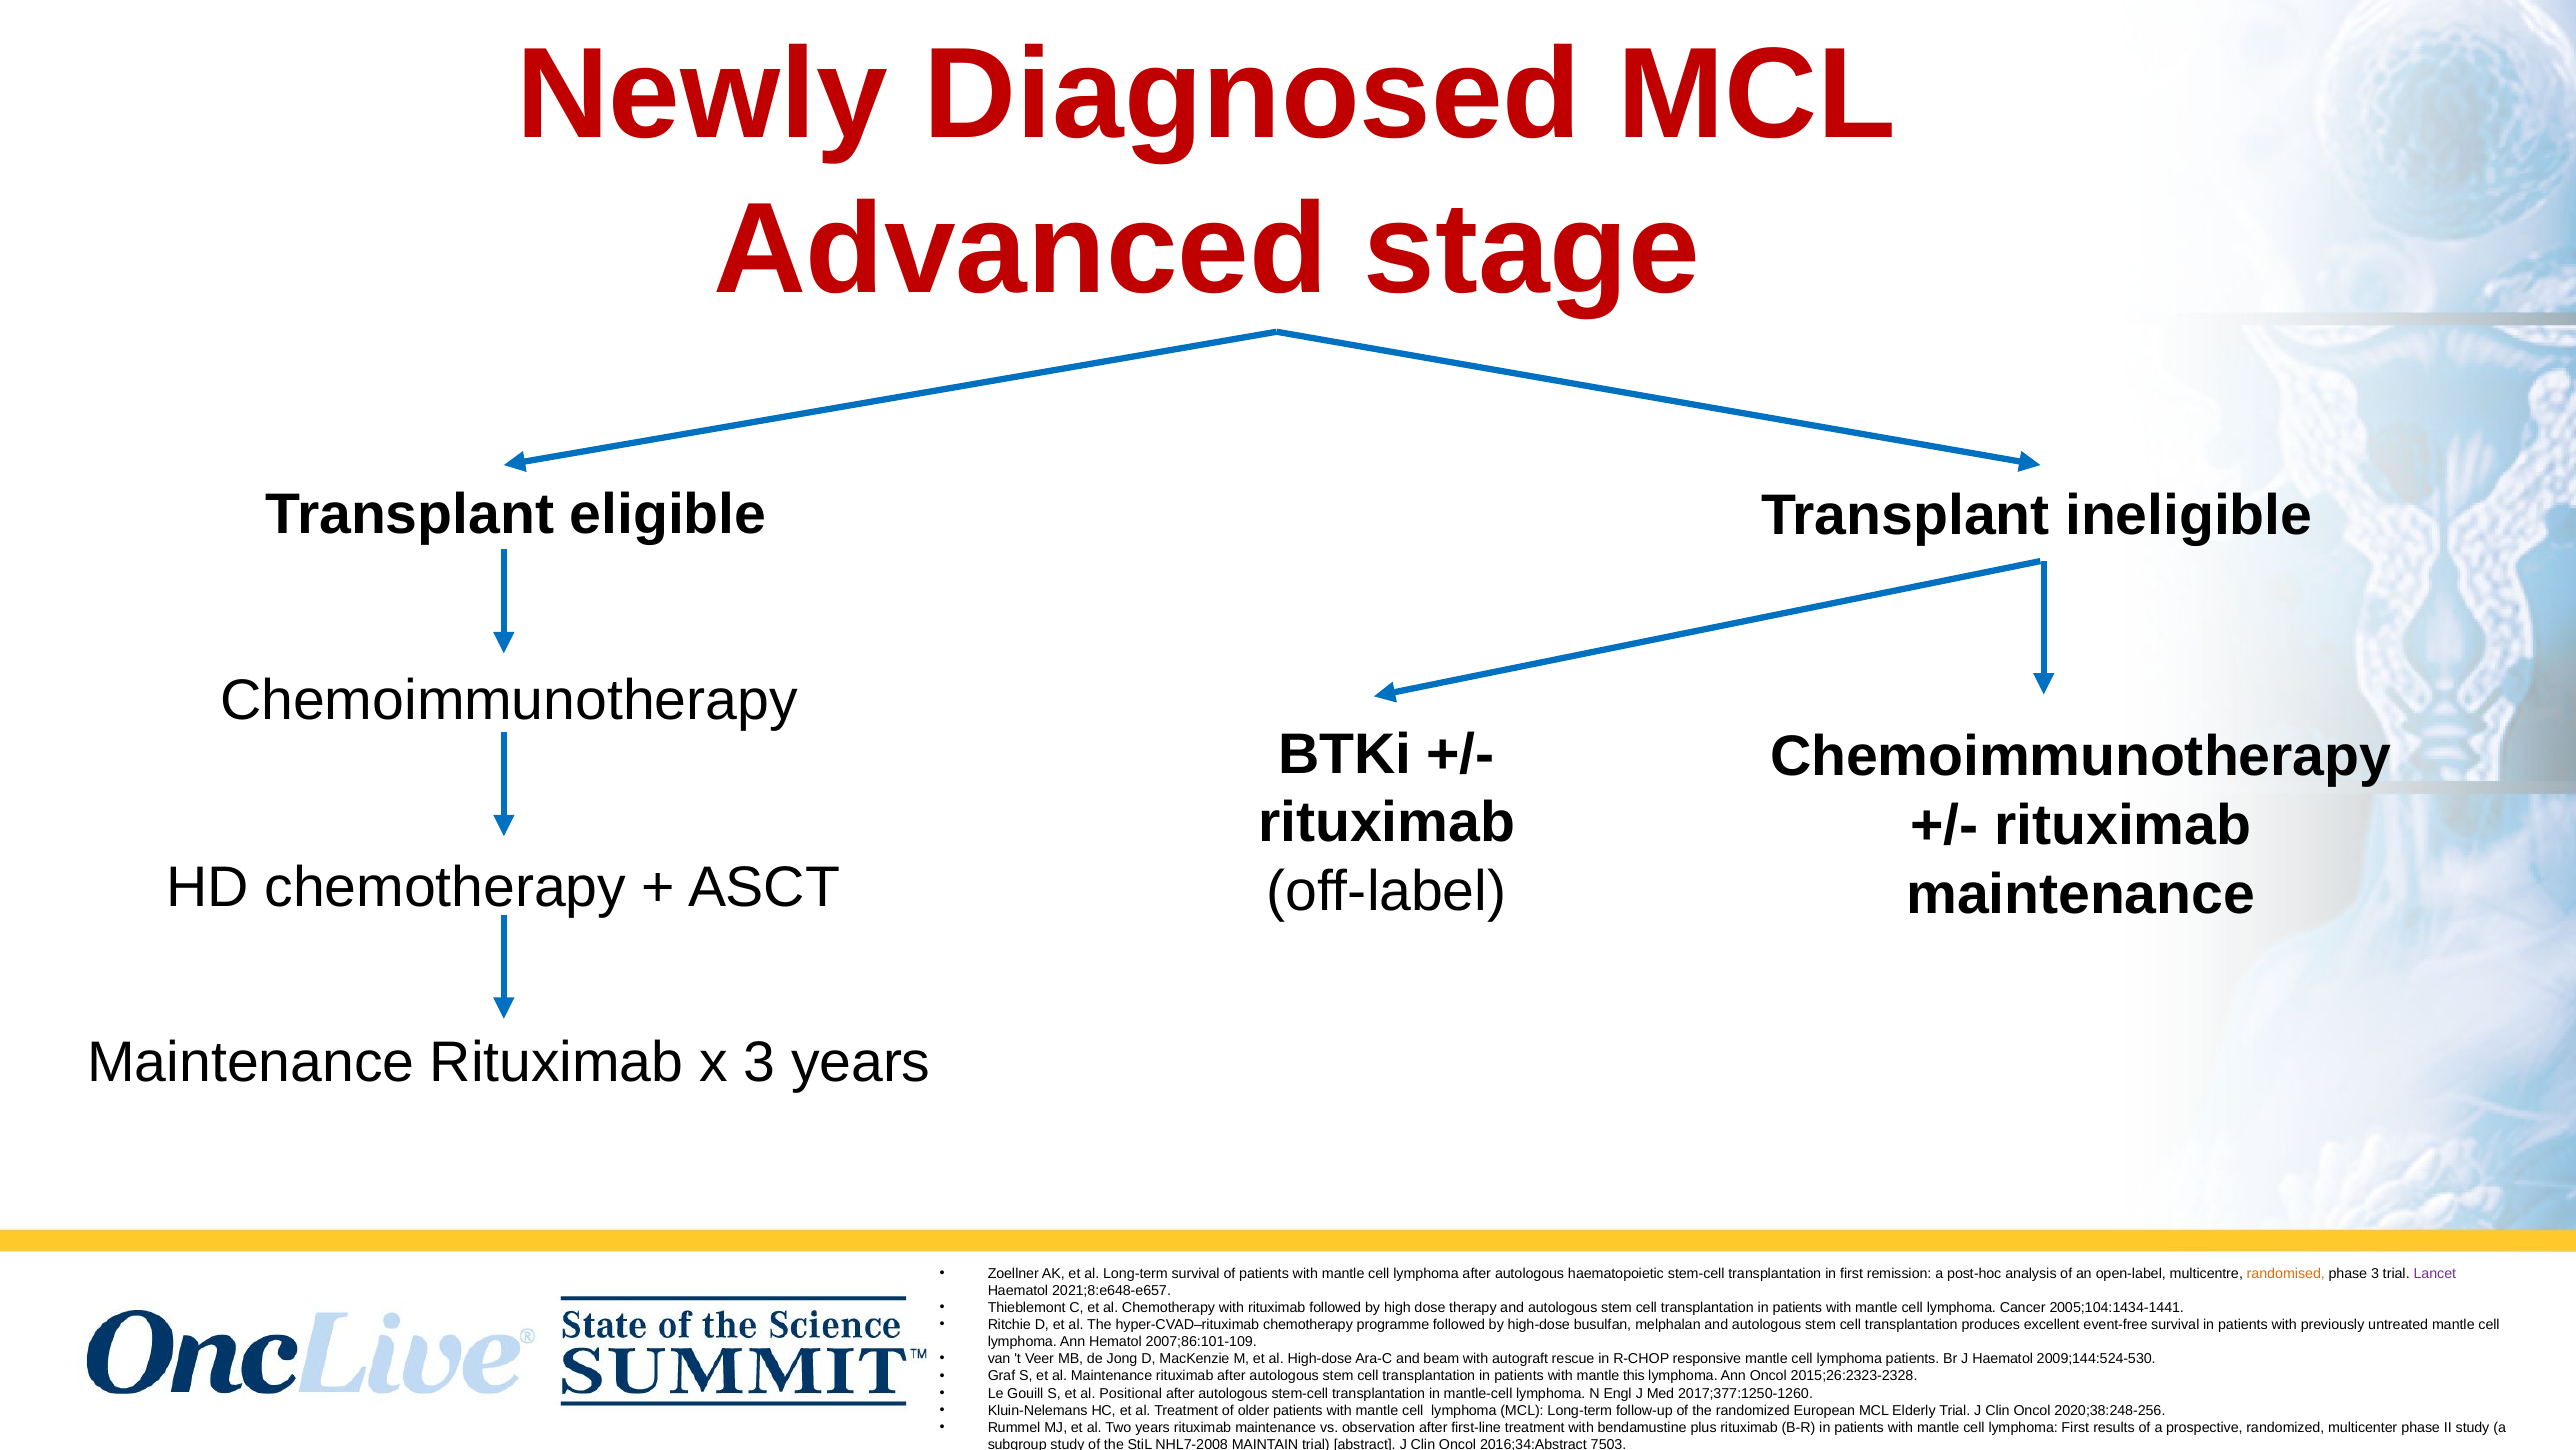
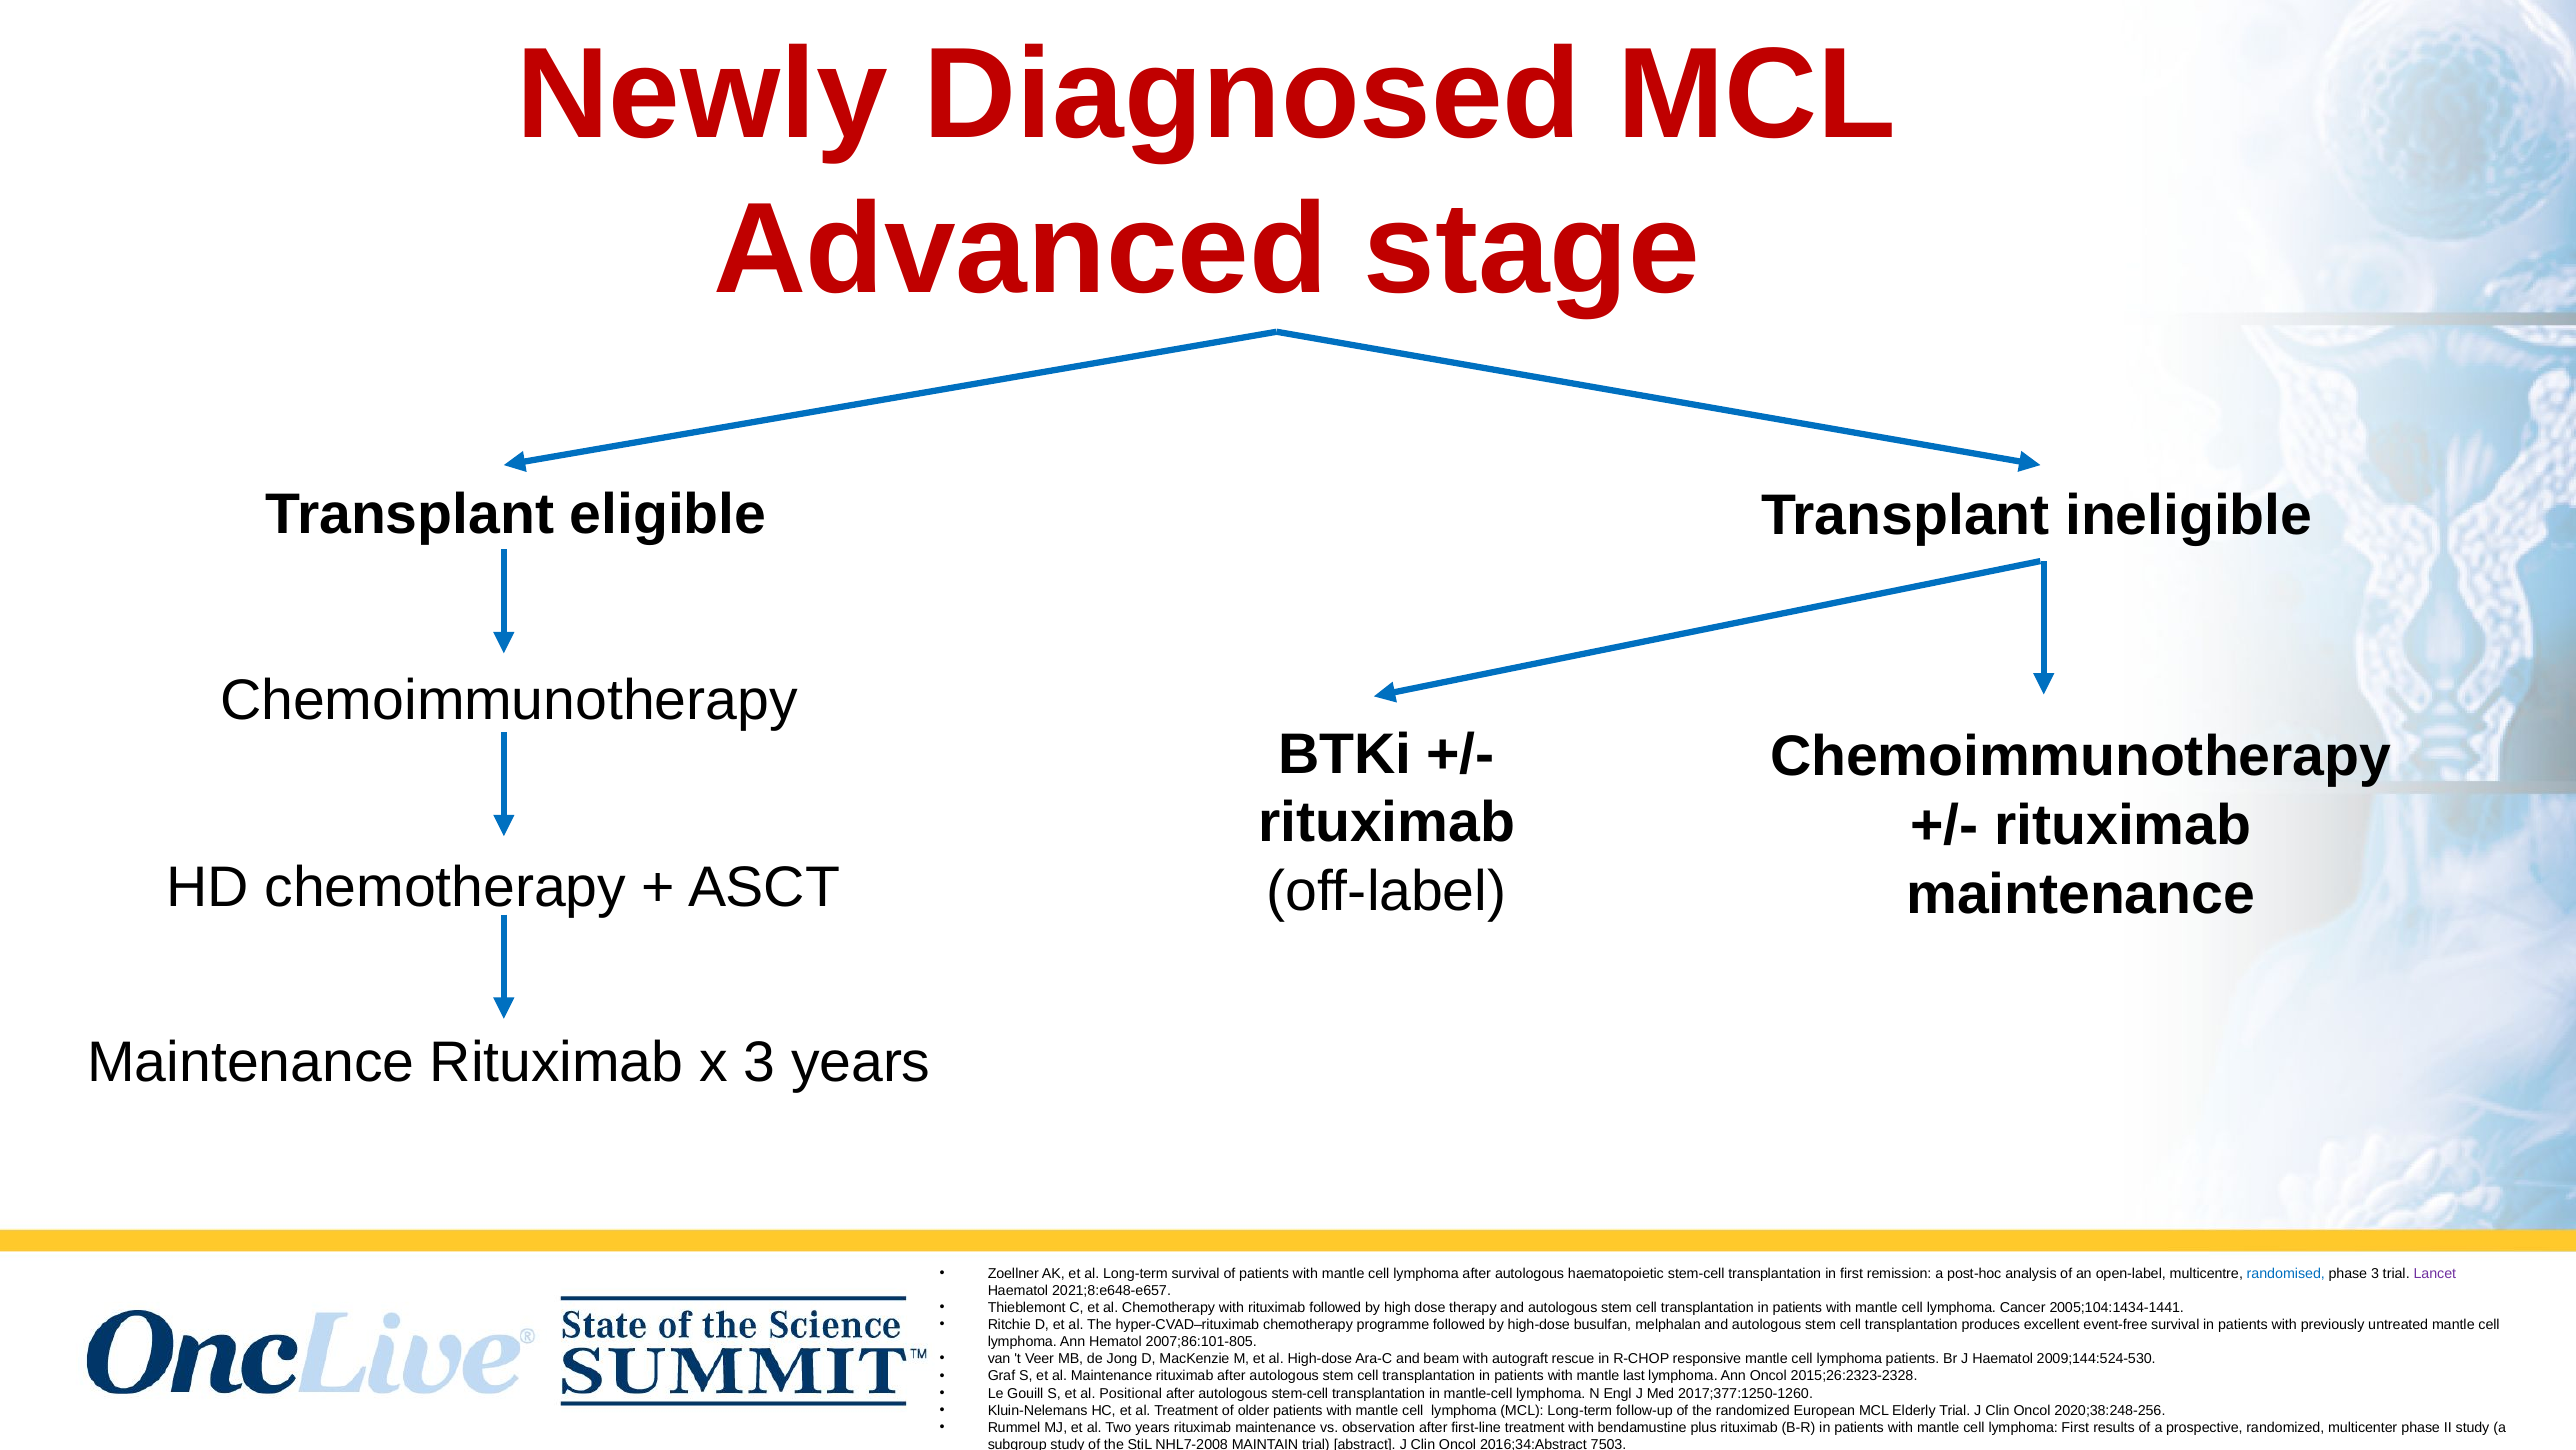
randomised colour: orange -> blue (2286, 1274)
2007;86:101-109: 2007;86:101-109 -> 2007;86:101-805 (1201, 1342)
this: this -> last (1634, 1377)
